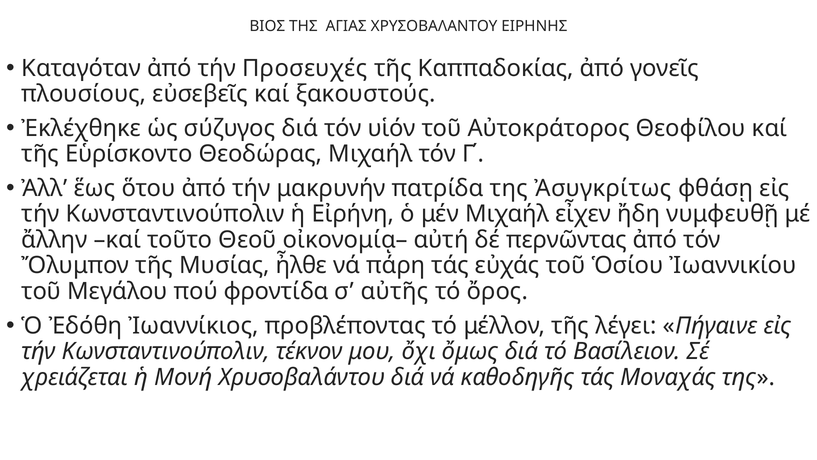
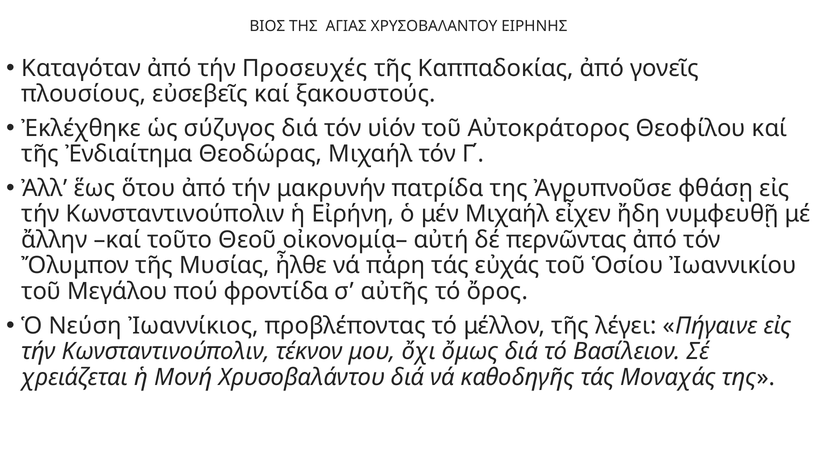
Εὑρίσκοντο: Εὑρίσκοντο -> Ἐνδιαίτημα (129, 154)
Ἀσυγκρίτως: Ἀσυγκρίτως -> Ἀγρυπνοῦσε (603, 188)
Ἐδόθη: Ἐδόθη -> Νεύση (85, 325)
